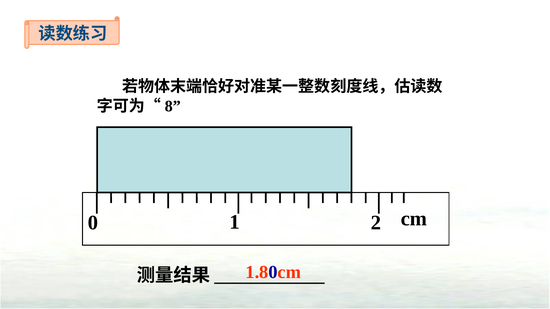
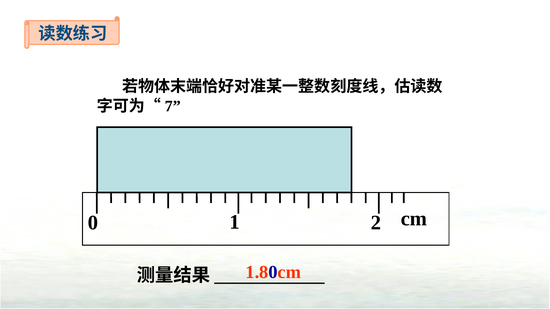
8: 8 -> 7 (173, 106)
